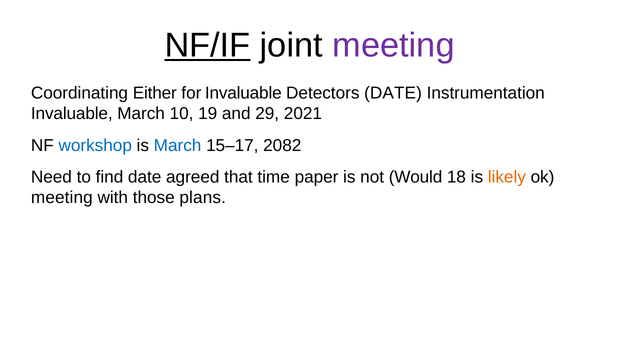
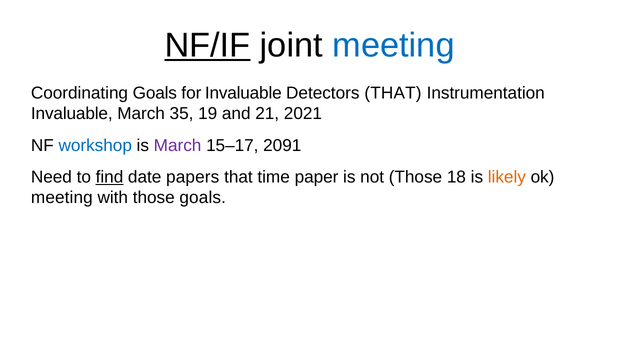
meeting colour: purple -> blue (394, 45)
Coordinating Either: Either -> Goals (155, 93)
Detectors DATE: DATE -> THAT (393, 93)
10: 10 -> 35 (182, 114)
29: 29 -> 21 (267, 114)
March colour: blue -> purple (178, 145)
2082: 2082 -> 2091 (282, 145)
find underline: none -> present (109, 177)
agreed: agreed -> papers (193, 177)
not Would: Would -> Those (415, 177)
those plans: plans -> goals (203, 198)
